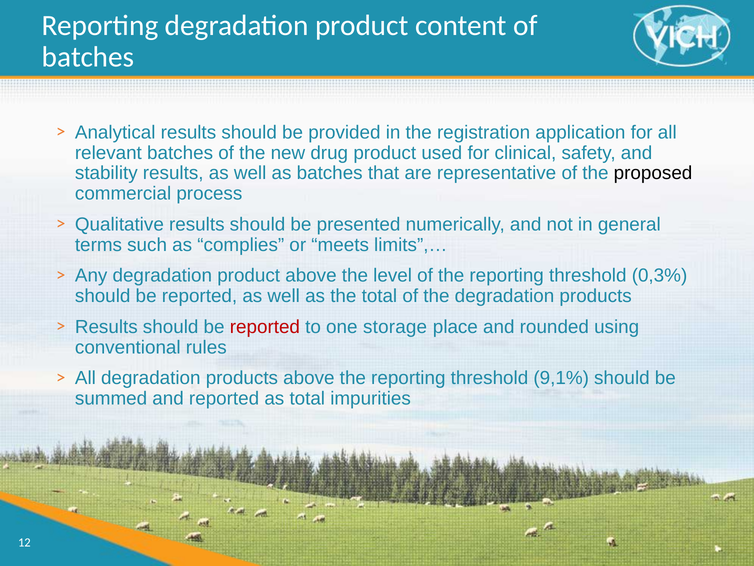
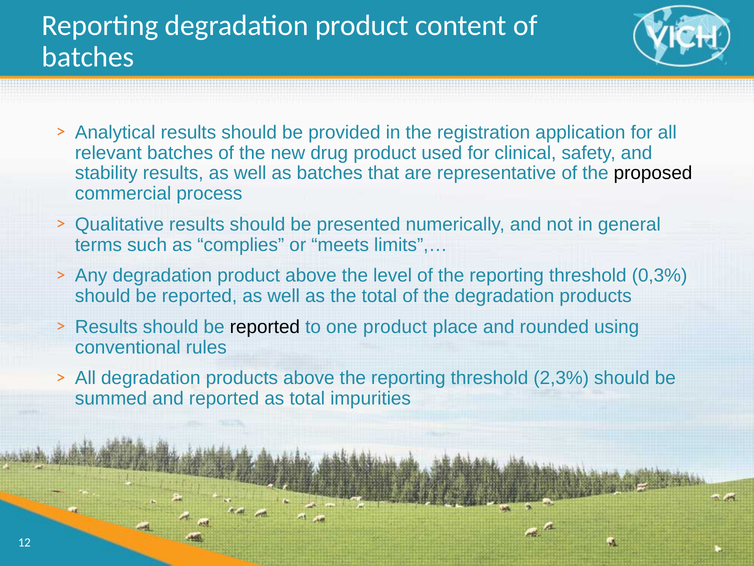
reported colour: red -> black (265, 327)
one storage: storage -> product (395, 327)
9,1%: 9,1% -> 2,3% (561, 378)
